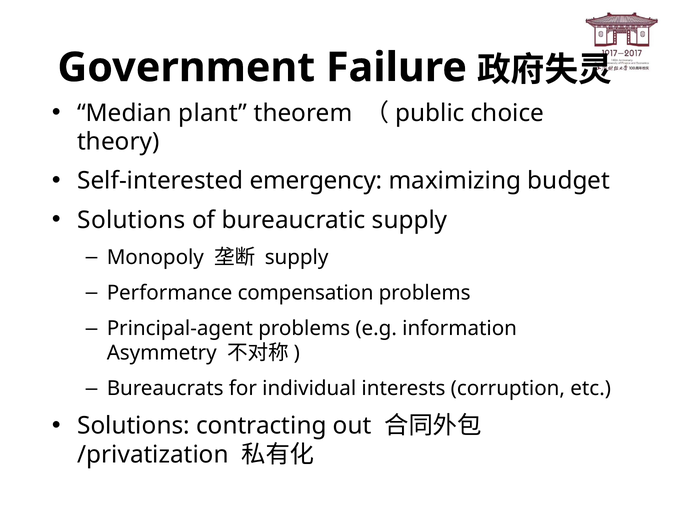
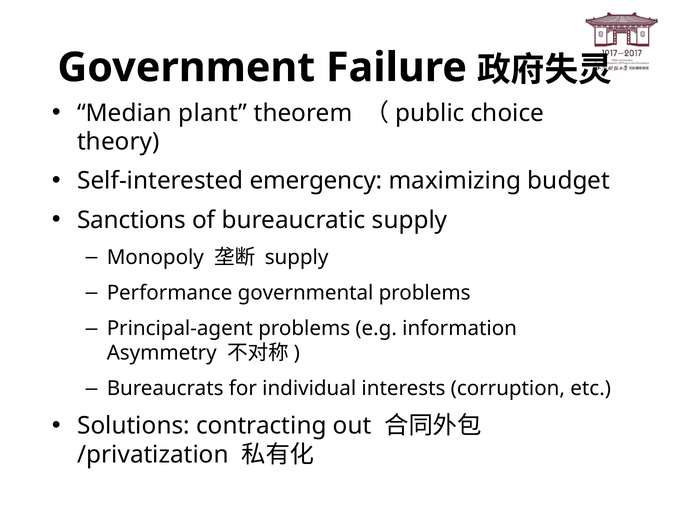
Solutions: Solutions -> Sanctions (132, 220)
compensation: compensation -> governmental (306, 293)
